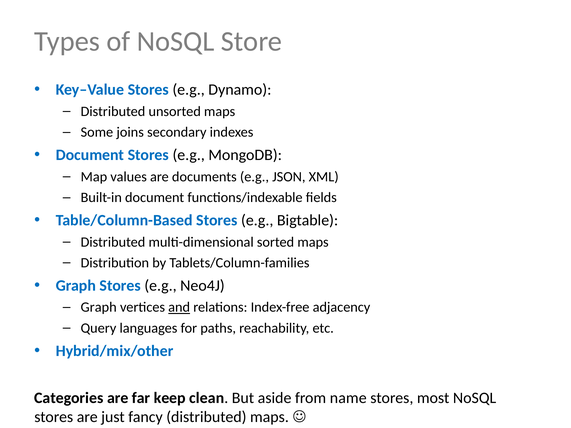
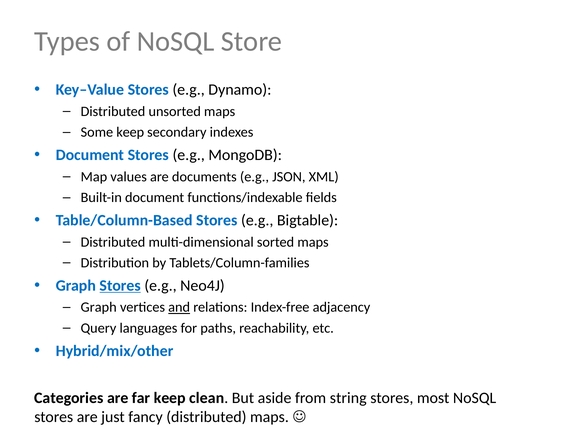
Some joins: joins -> keep (130, 132)
Stores underline: none -> present (120, 286)
name: name -> string (348, 398)
